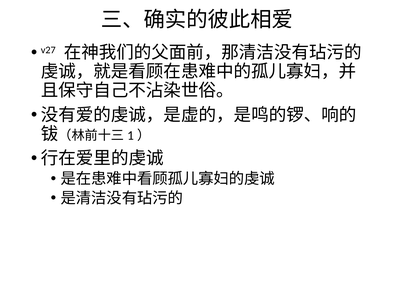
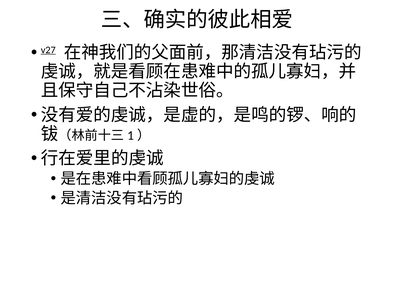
v27 underline: none -> present (48, 50)
